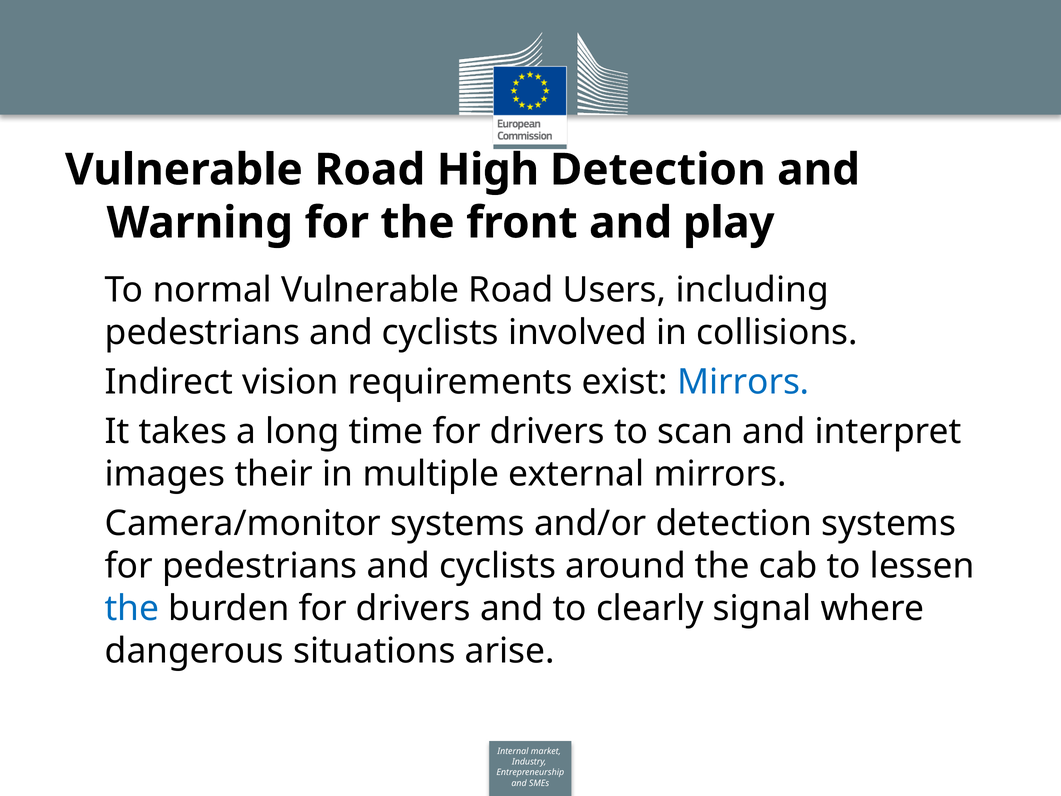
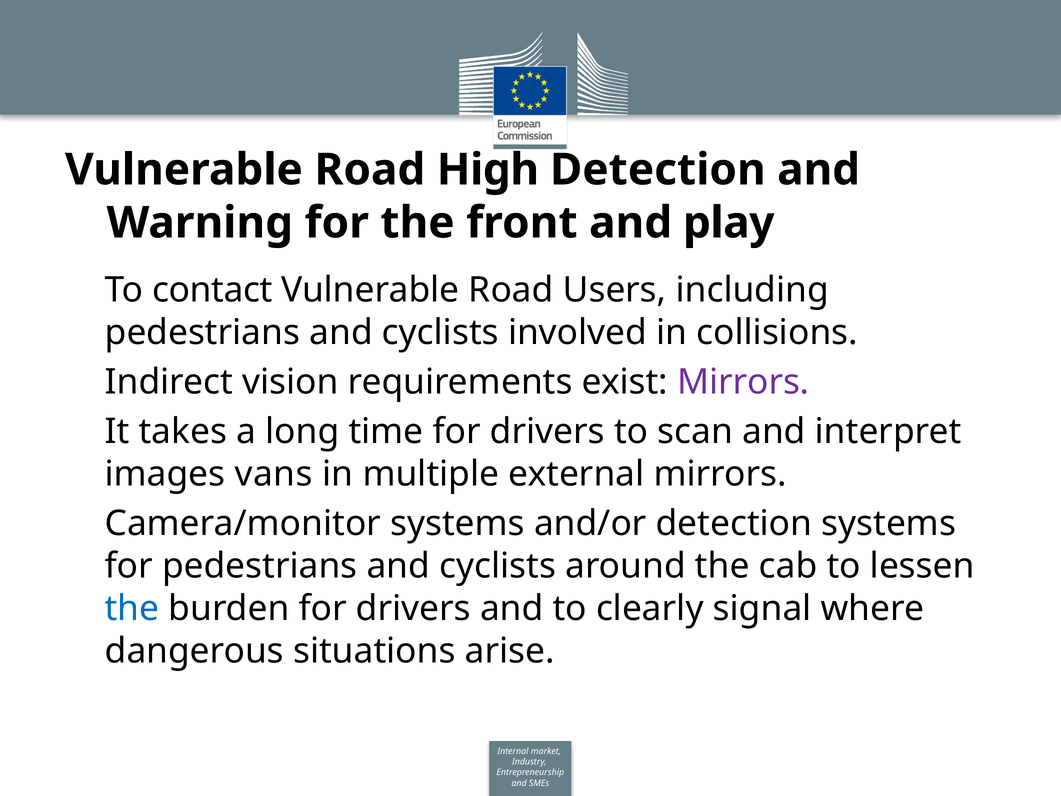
normal: normal -> contact (212, 290)
Mirrors colour: blue -> purple (743, 382)
their: their -> vans (274, 474)
